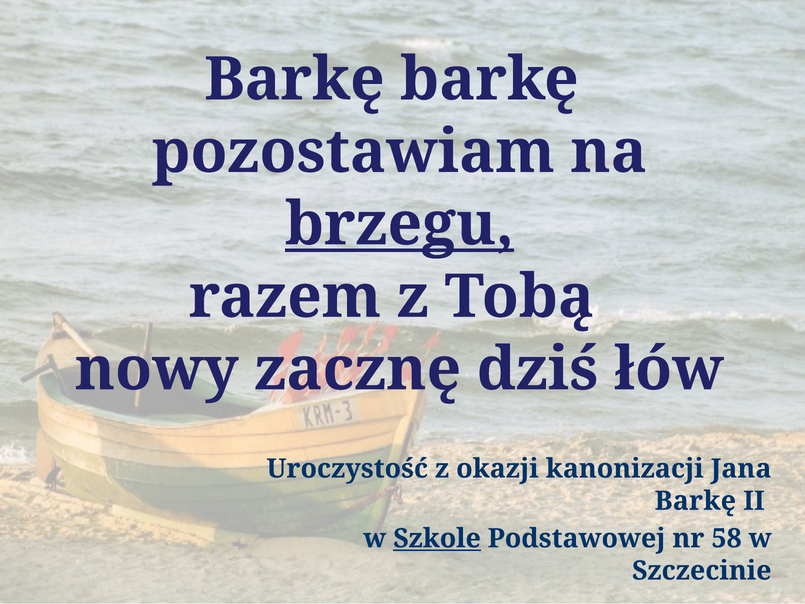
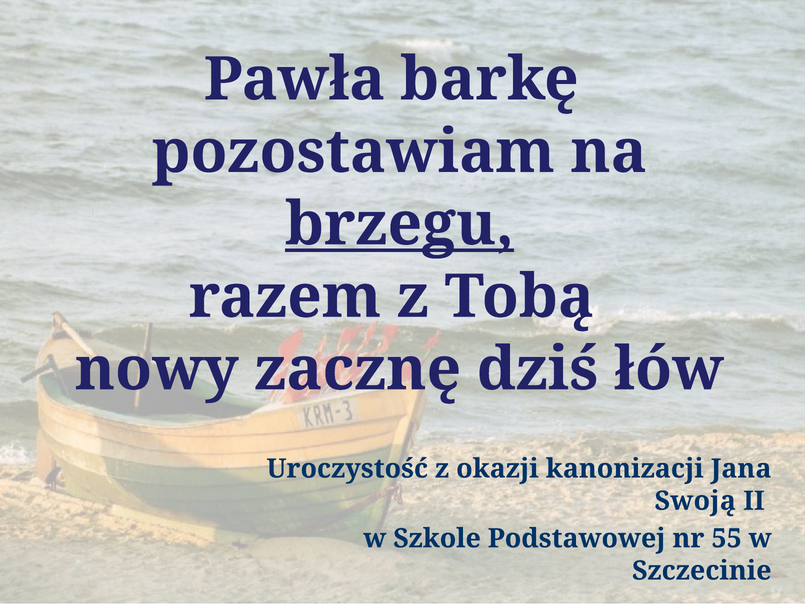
Barkę: Barkę -> Pawła (295, 79)
Barkę: Barkę -> Swoją (695, 501)
Szkole underline: present -> none (437, 538)
58: 58 -> 55 (727, 538)
